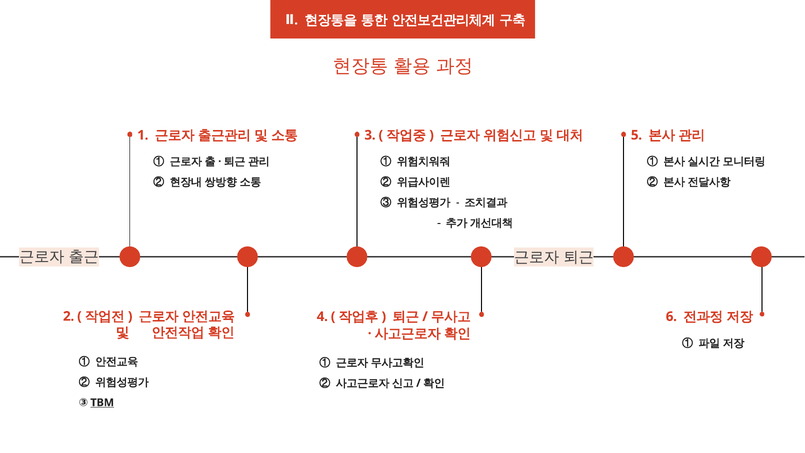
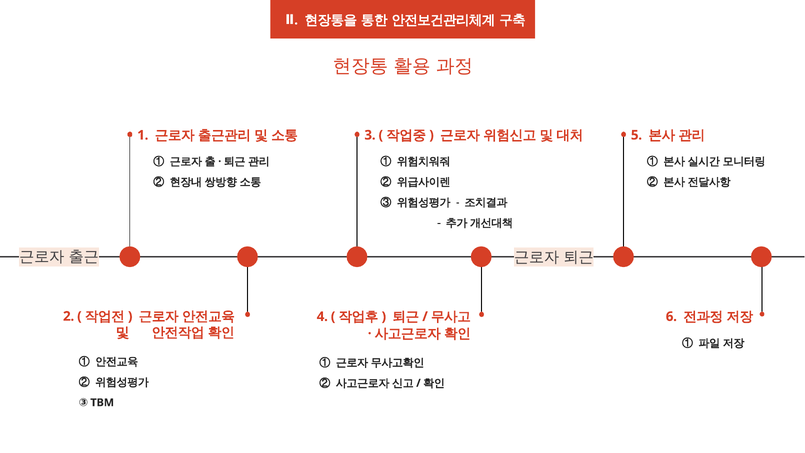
TBM underline: present -> none (102, 403)
